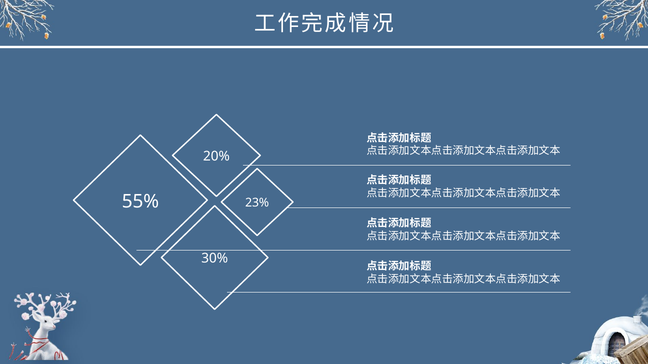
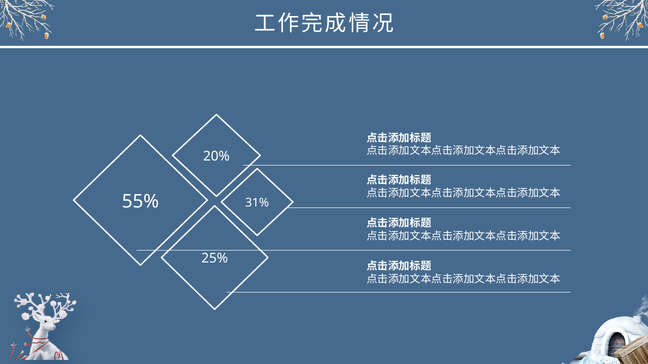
23%: 23% -> 31% (257, 203)
30%: 30% -> 25% (215, 259)
